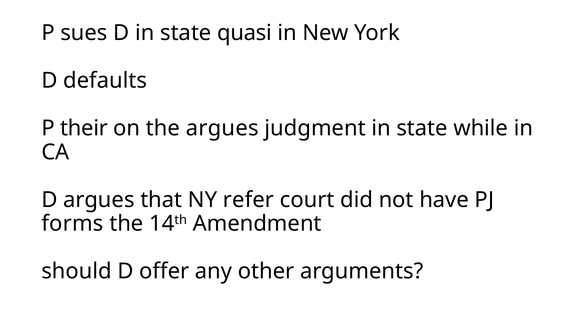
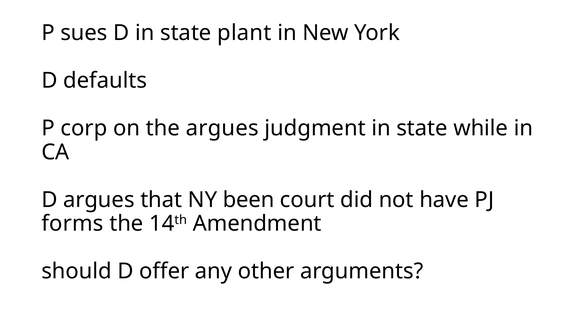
quasi: quasi -> plant (244, 33)
their: their -> corp (84, 128)
refer: refer -> been (249, 200)
